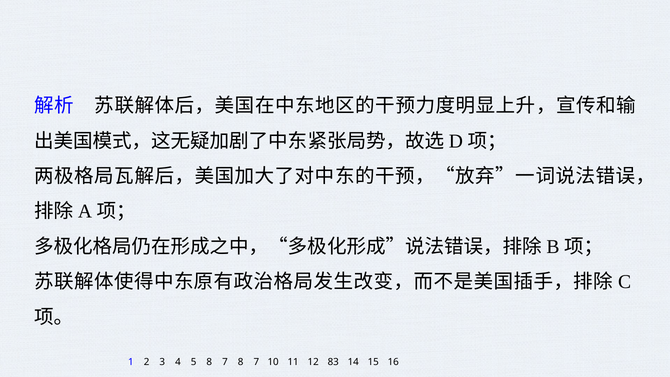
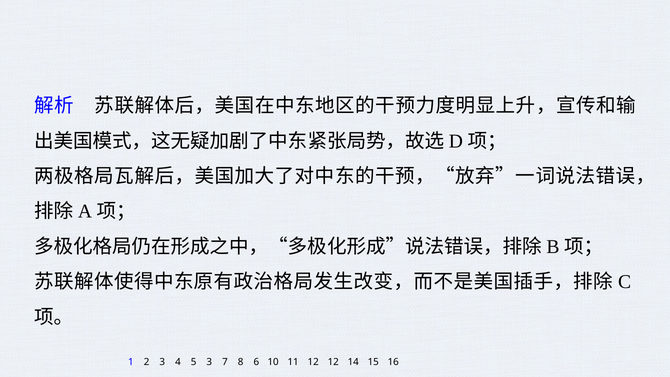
5 8: 8 -> 3 (209, 362)
7 8 7: 7 -> 6 (256, 362)
12 83: 83 -> 12 (333, 362)
